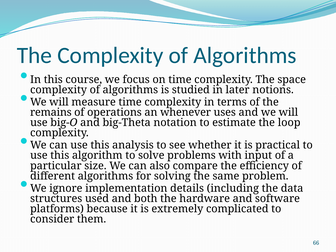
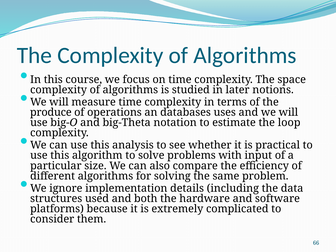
remains: remains -> produce (51, 112)
whenever: whenever -> databases (186, 112)
